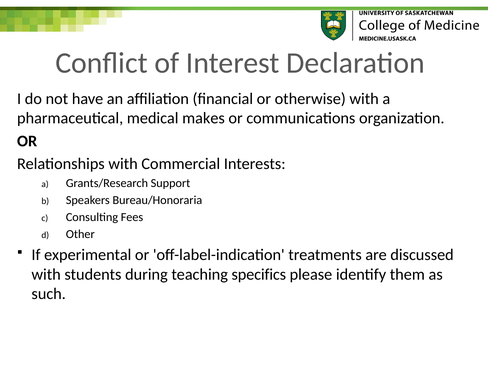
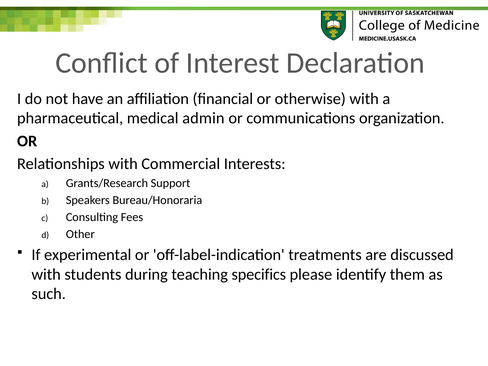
makes: makes -> admin (203, 118)
